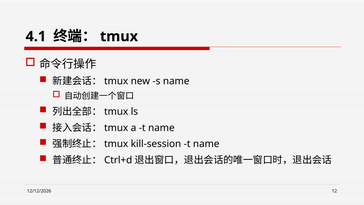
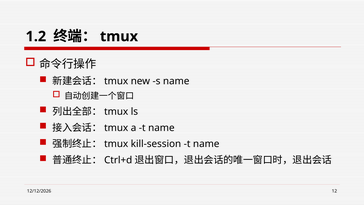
4.1: 4.1 -> 1.2 (36, 36)
